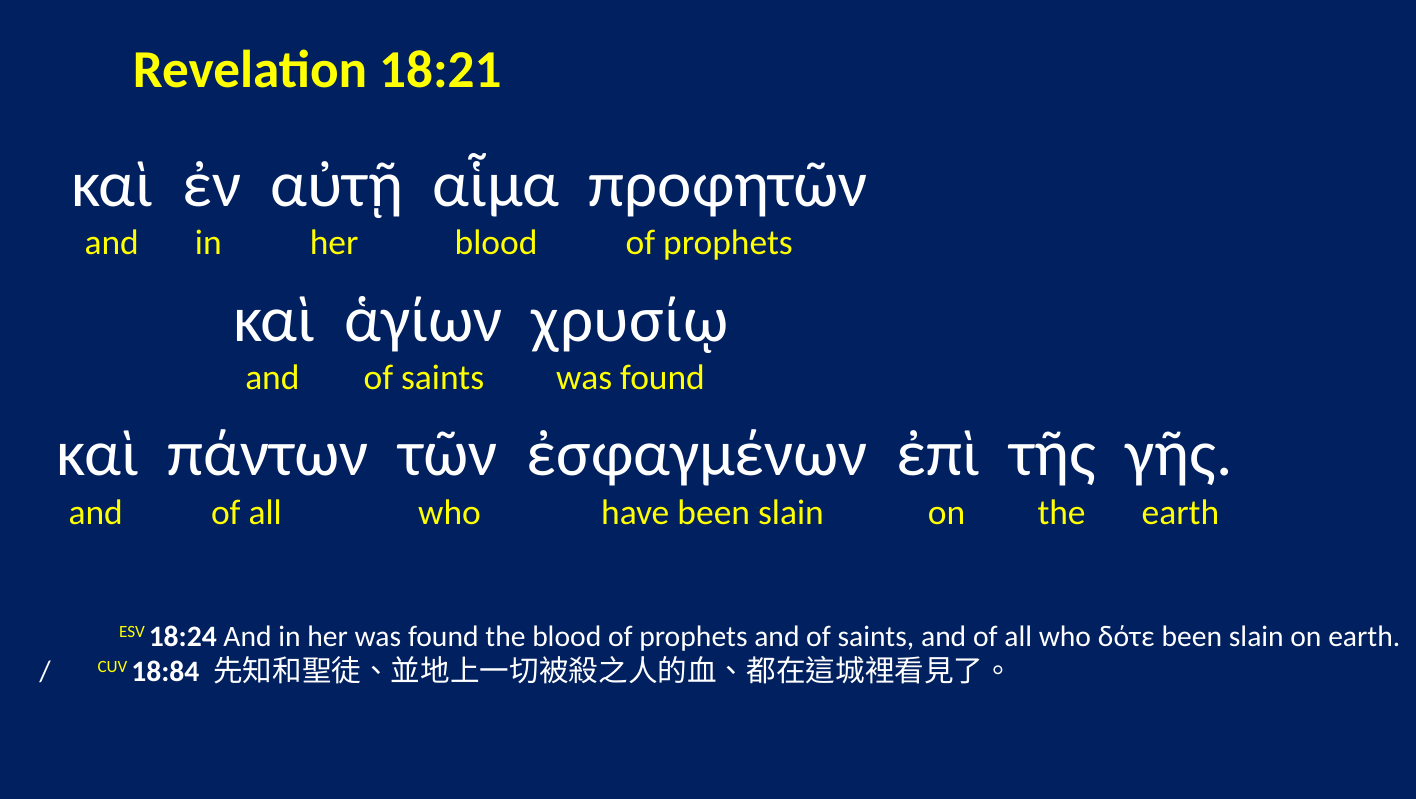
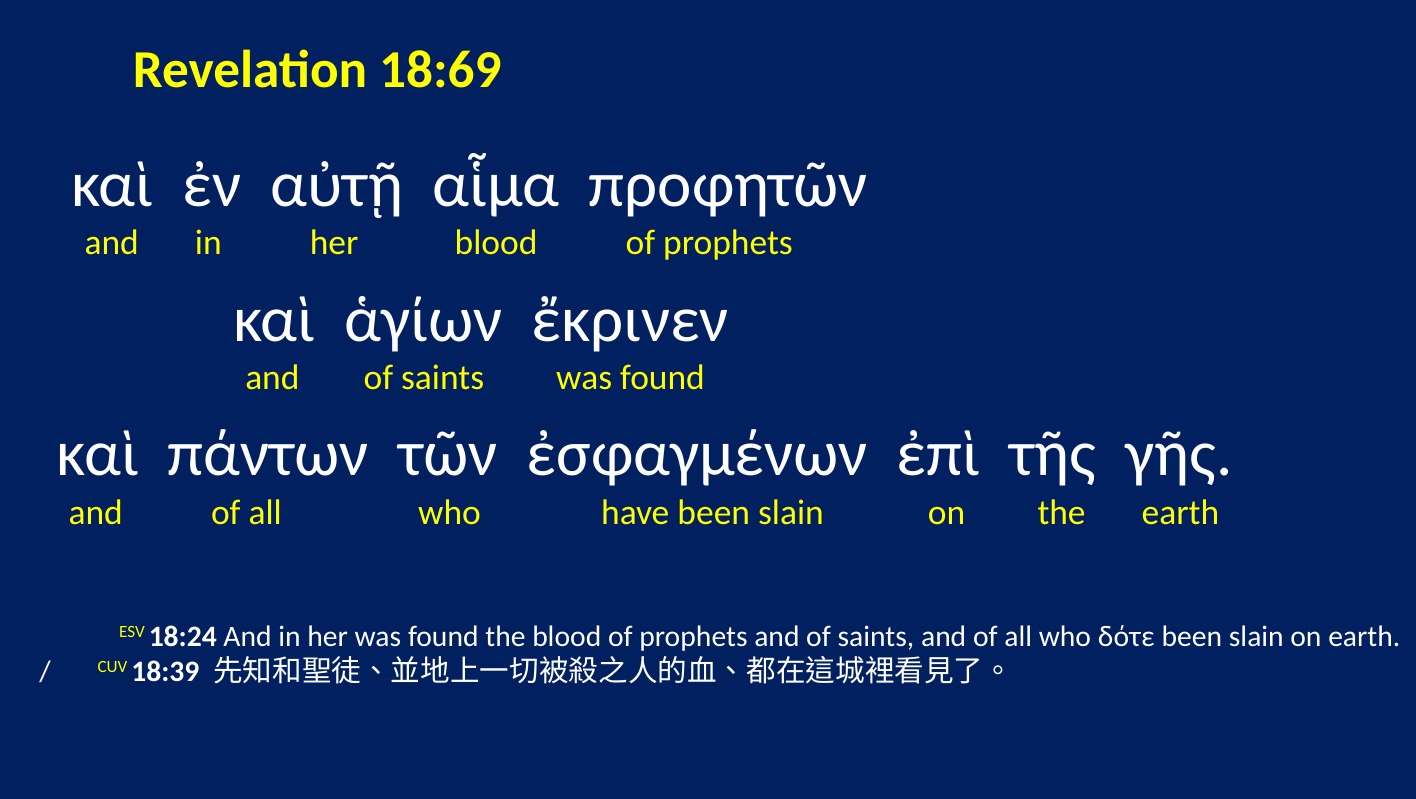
18:21: 18:21 -> 18:69 (440, 70)
χρυσίῳ: χρυσίῳ -> ἔκρινεν (631, 319)
18:84: 18:84 -> 18:39 (165, 672)
